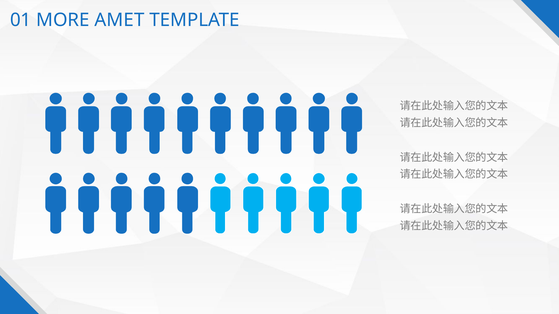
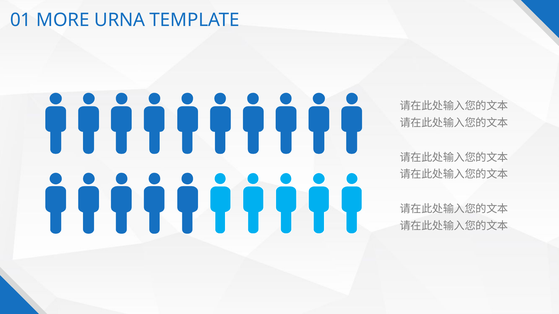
AMET: AMET -> URNA (120, 20)
